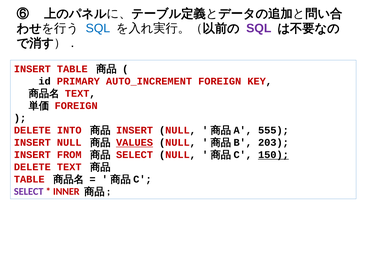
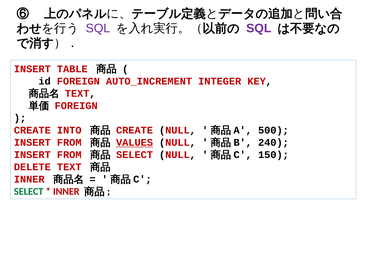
SQL colour: blue -> purple (98, 28)
id PRIMARY: PRIMARY -> FOREIGN (78, 81)
AUTO_INCREMENT FOREIGN: FOREIGN -> INTEGER (220, 81)
DELETE: DELETE -> CREATE (32, 130)
INSERT: INSERT -> CREATE (135, 130)
555: 555 -> 500 (273, 130)
NULL: NULL -> FROM (69, 143)
203: 203 -> 240 (273, 143)
150 underline: present -> none (273, 155)
TABLE: TABLE -> INNER (29, 179)
SELECT colour: purple -> green (29, 192)
